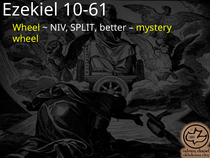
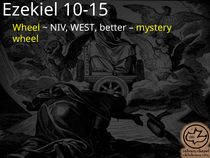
10-61: 10-61 -> 10-15 (86, 10)
SPLIT: SPLIT -> WEST (84, 28)
